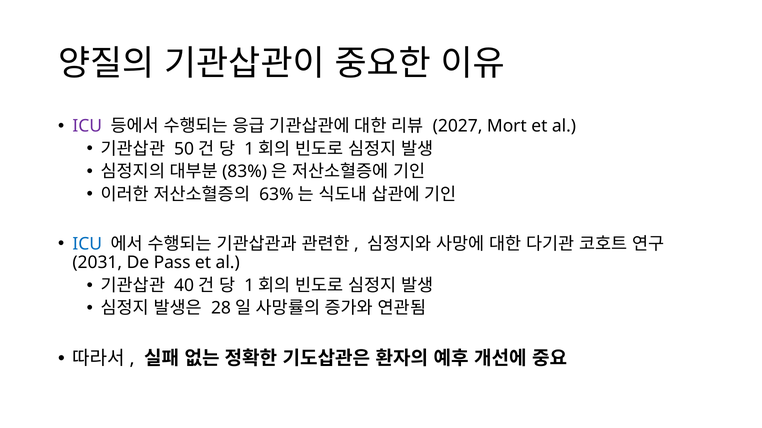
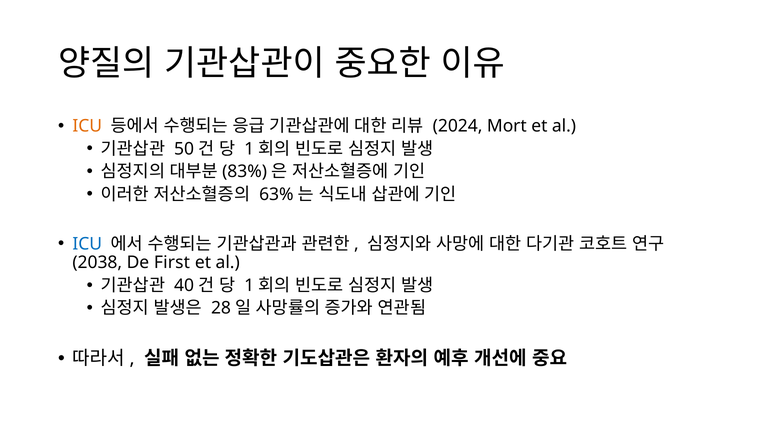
ICU colour: purple -> orange (87, 126)
2027: 2027 -> 2024 (458, 126)
2031: 2031 -> 2038 (97, 263)
Pass: Pass -> First (172, 263)
